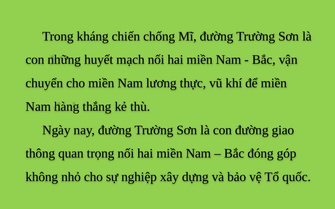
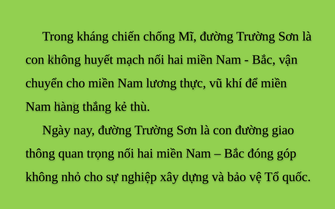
con những: những -> không (64, 60)
